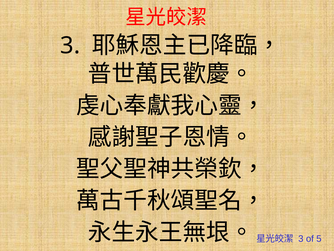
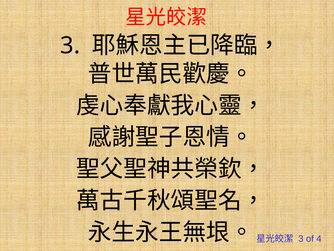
5: 5 -> 4 (319, 238)
